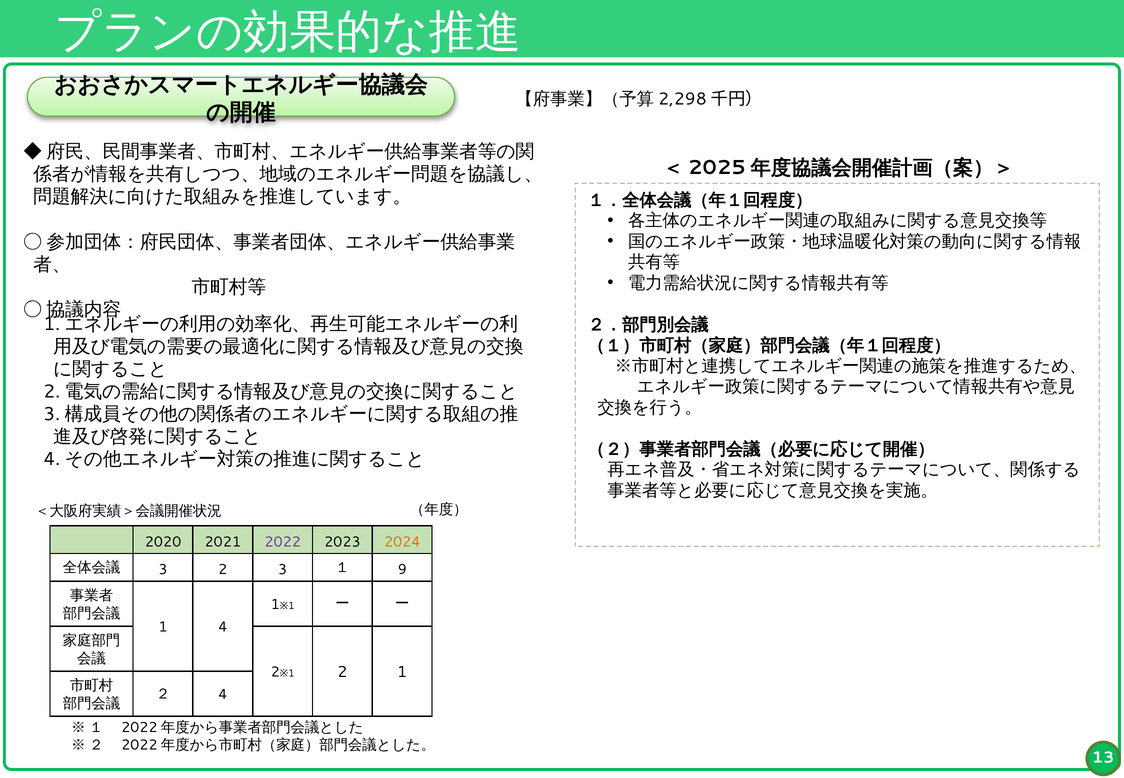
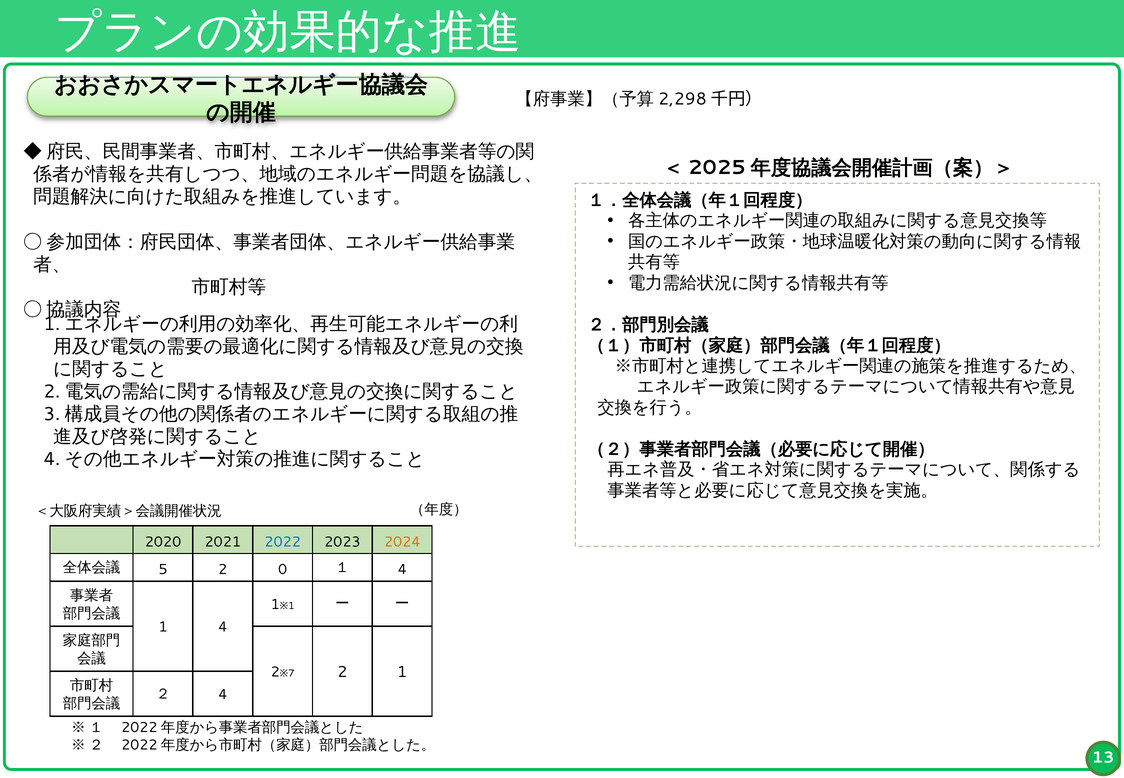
2022 colour: purple -> blue (283, 542)
3: 3 -> 5 (163, 570)
2 3: 3 -> 0 (283, 570)
１ 9: 9 -> 4 (402, 570)
1: 1 -> 7 (291, 674)
